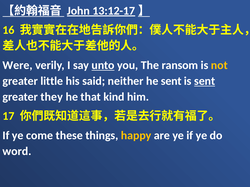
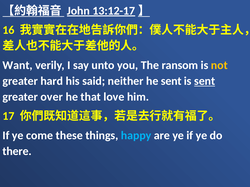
Were: Were -> Want (18, 65)
unto underline: present -> none (103, 65)
little: little -> hard (52, 81)
they: they -> over (52, 97)
kind: kind -> love (114, 97)
happy colour: yellow -> light blue (136, 136)
word: word -> there (17, 152)
